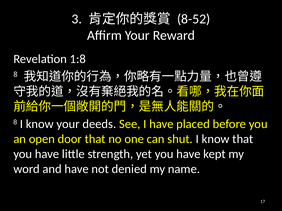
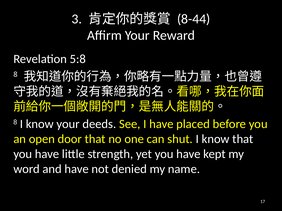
8-52: 8-52 -> 8-44 (194, 19)
1:8: 1:8 -> 5:8 (78, 59)
